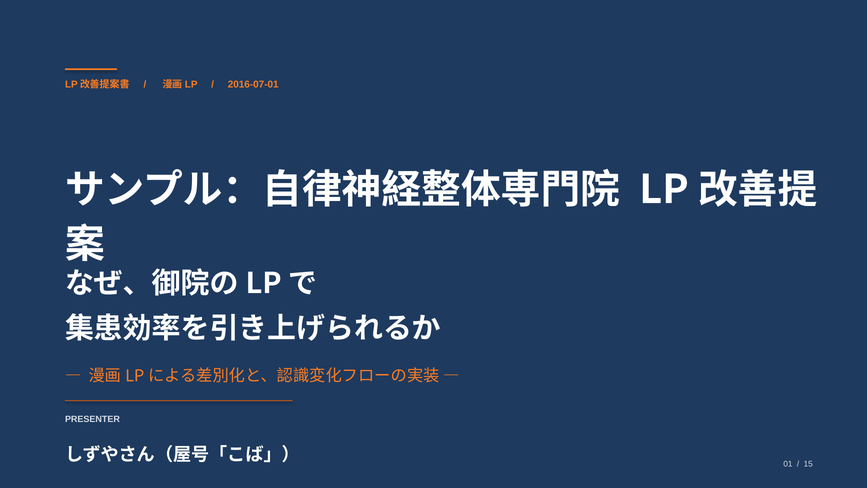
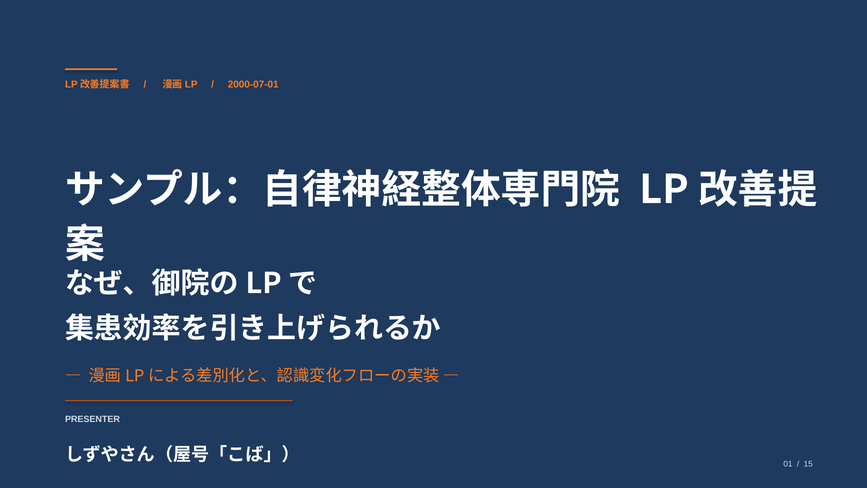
2016-07-01: 2016-07-01 -> 2000-07-01 (253, 85)
